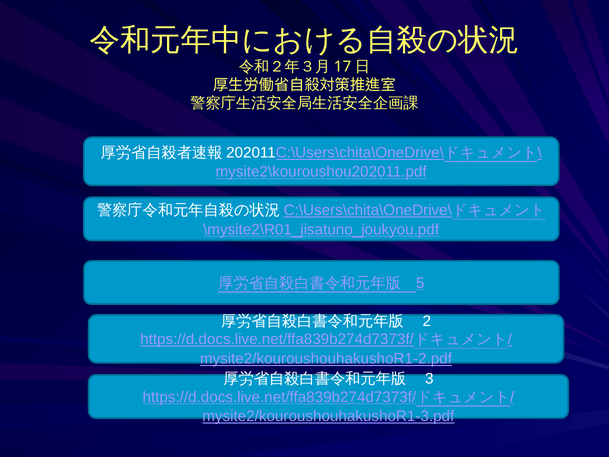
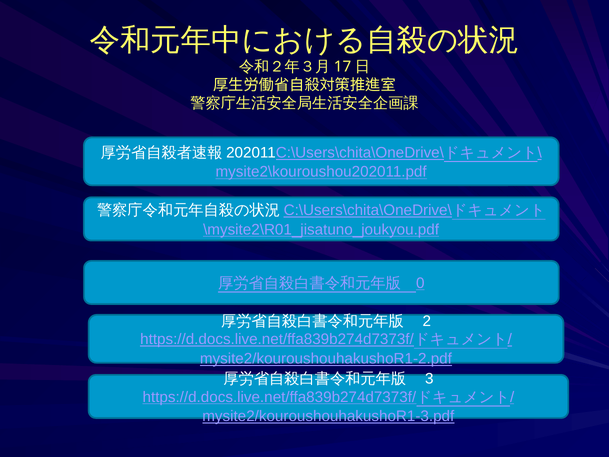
5: 5 -> 0 (420, 283)
